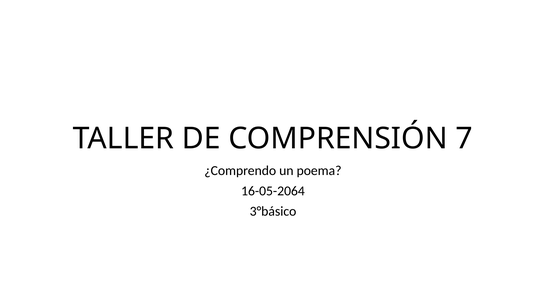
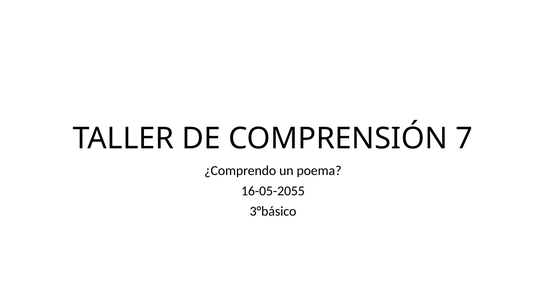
16-05-2064: 16-05-2064 -> 16-05-2055 (273, 191)
